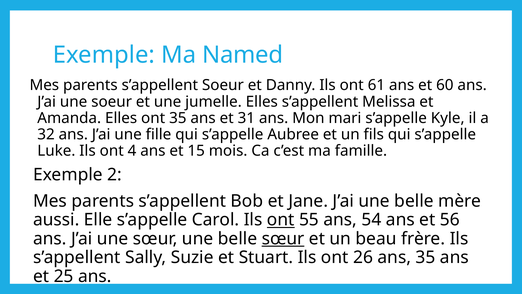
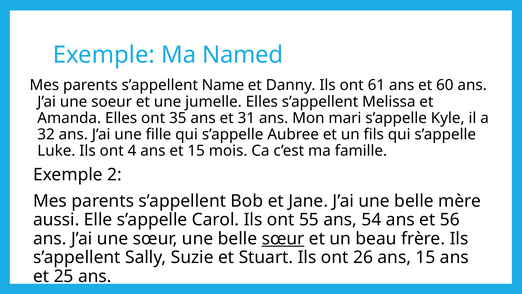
s’appellent Soeur: Soeur -> Name (223, 85)
ont underline: present -> none (281, 220)
ans 35: 35 -> 15 (425, 257)
